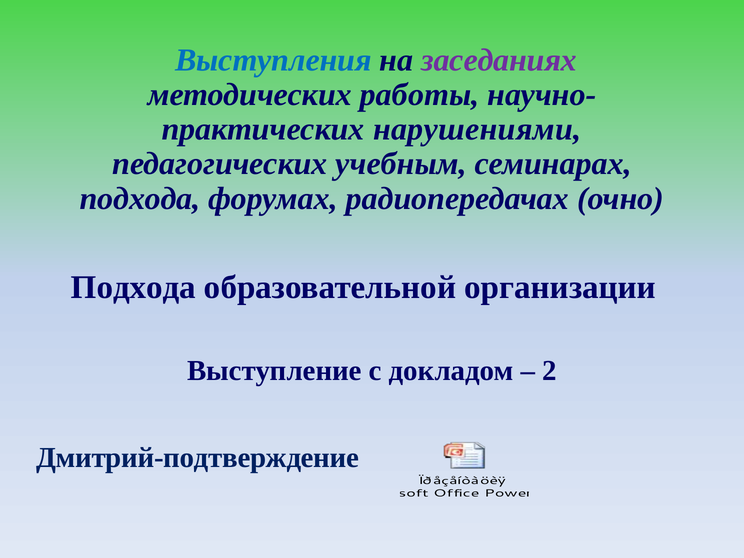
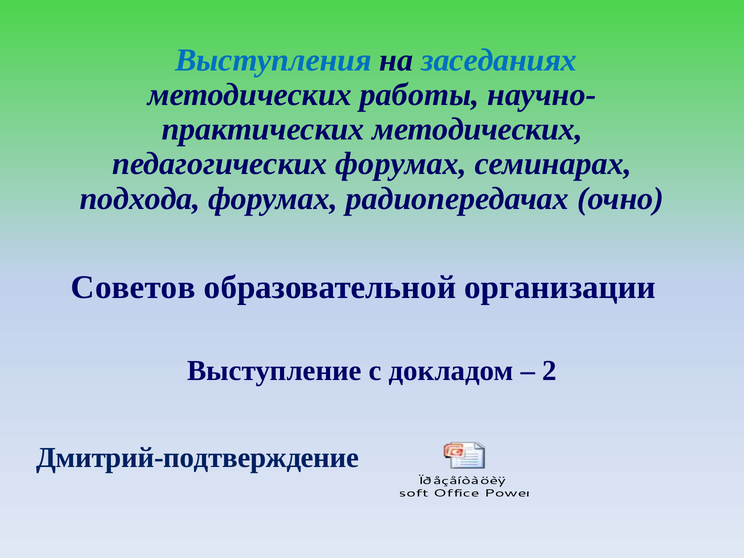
заседаниях colour: purple -> blue (499, 60)
нарушениями: нарушениями -> методических (477, 129)
педагогических учебным: учебным -> форумах (401, 164)
Подхода: Подхода -> Советов (133, 287)
